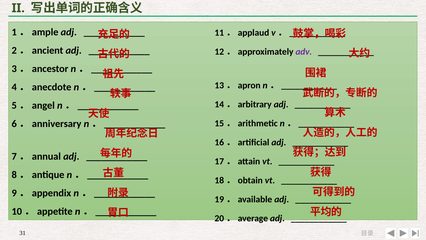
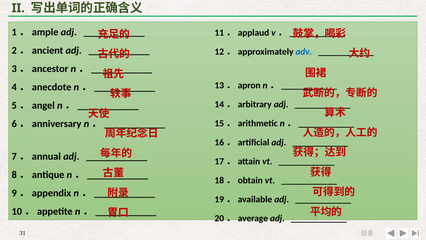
adv colour: purple -> blue (304, 52)
